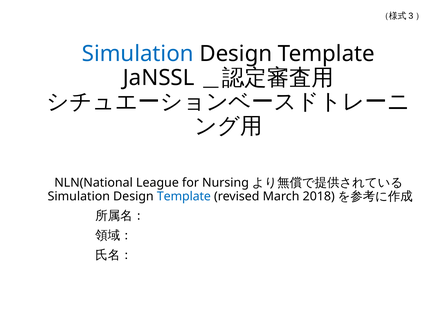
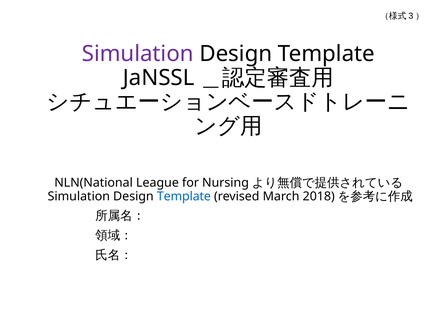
Simulation colour: blue -> purple (138, 54)
